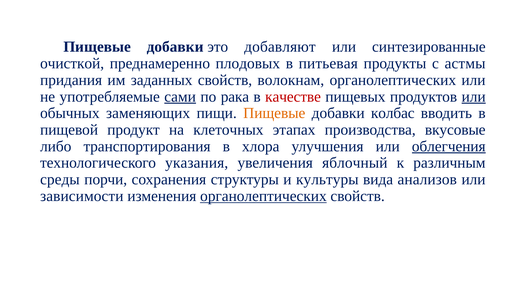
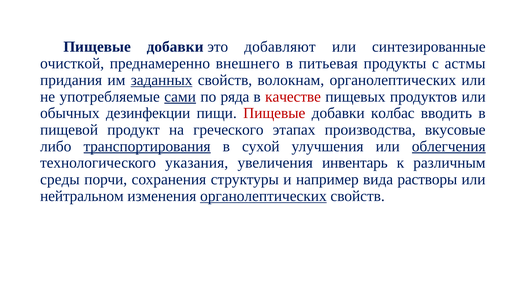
плодовых: плодовых -> внешнего (248, 63)
заданных underline: none -> present (162, 80)
рака: рака -> ряда (235, 97)
или underline: present -> none (474, 97)
заменяющих: заменяющих -> дезинфекции (148, 113)
Пищевые colour: orange -> red (274, 113)
клеточных: клеточных -> греческого (228, 130)
транспортирования underline: none -> present (147, 146)
хлора: хлора -> сухой (261, 146)
яблочный: яблочный -> инвентарь (355, 163)
культуры: культуры -> например (327, 179)
анализов: анализов -> растворы (427, 179)
зависимости: зависимости -> нейтральном (82, 196)
